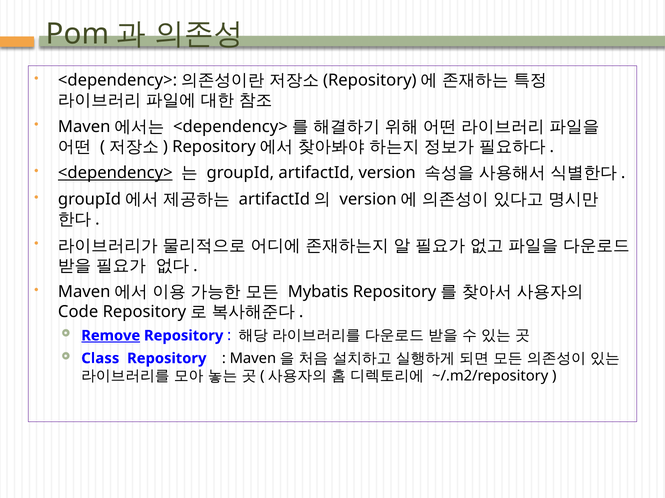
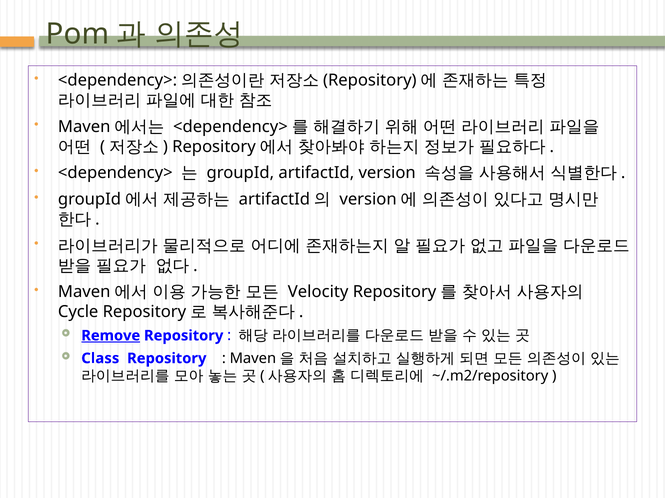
<dependency> underline: present -> none (115, 173)
Mybatis: Mybatis -> Velocity (318, 292)
Code: Code -> Cycle (78, 312)
